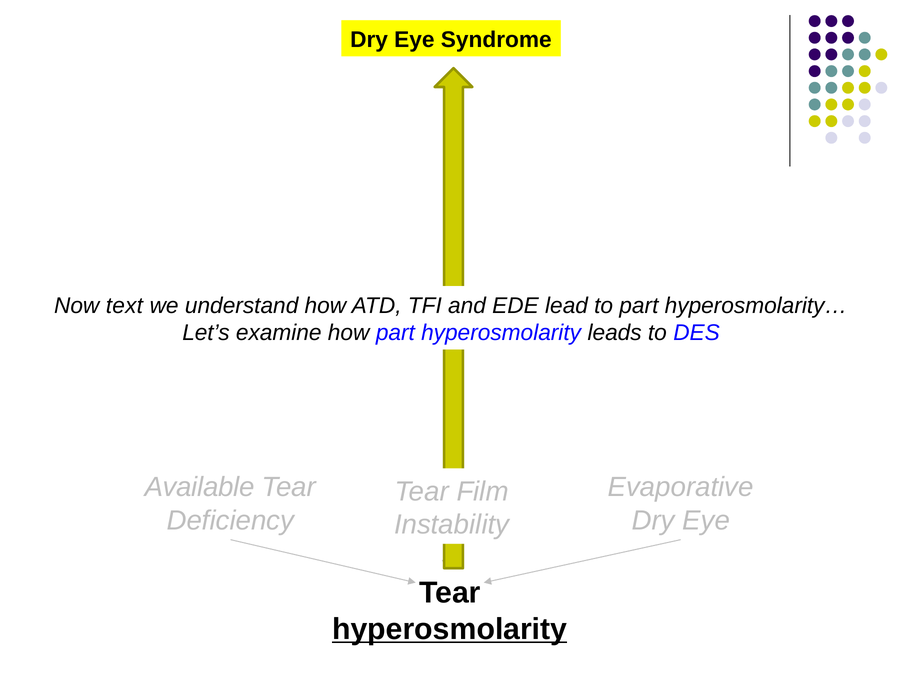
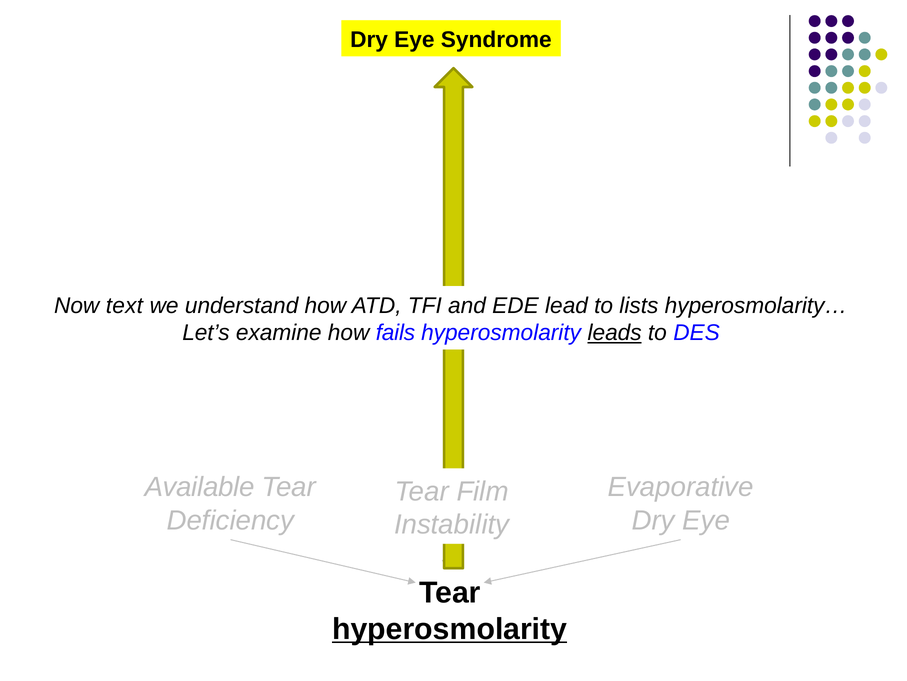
to part: part -> lists (639, 305)
how part: part -> fails (396, 333)
leads underline: none -> present (615, 333)
